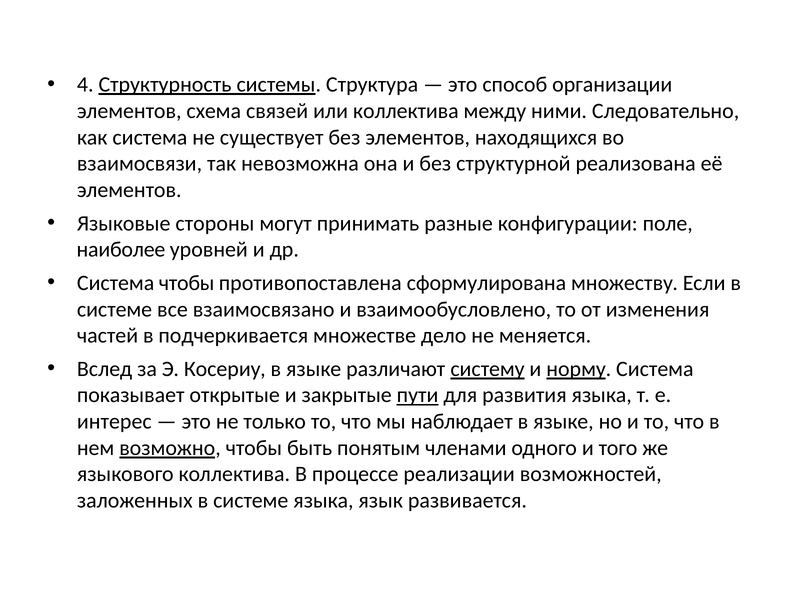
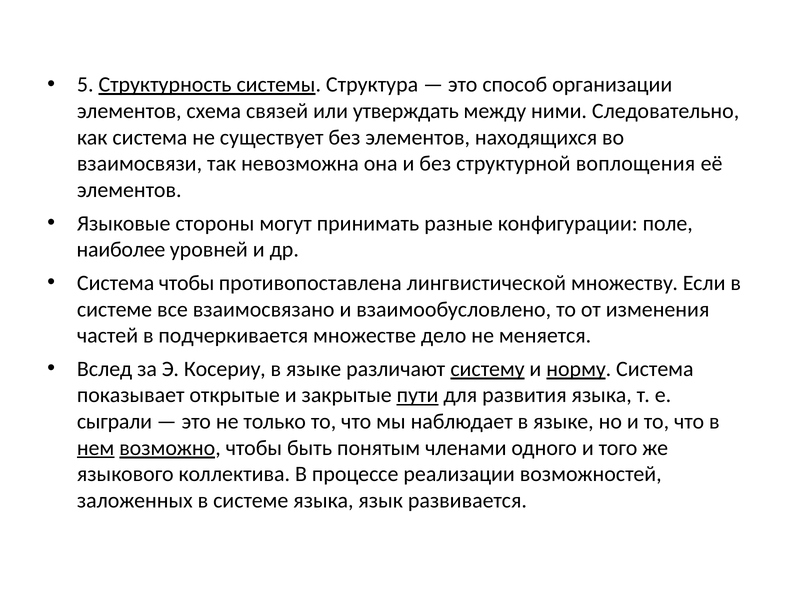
4: 4 -> 5 (85, 85)
или коллектива: коллектива -> утверждать (406, 111)
реализована: реализована -> воплощения (636, 164)
сформулирована: сформулирована -> лингвистической (486, 283)
интерес: интерес -> сыграли (114, 421)
нем underline: none -> present (96, 448)
